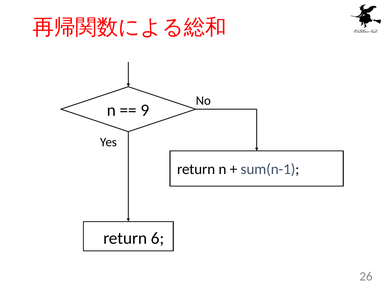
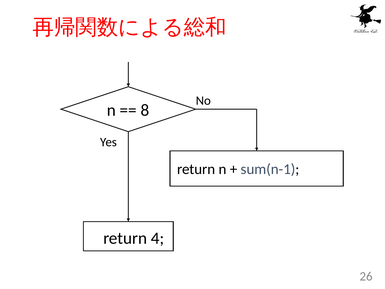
9: 9 -> 8 (145, 110)
6: 6 -> 4 (158, 238)
